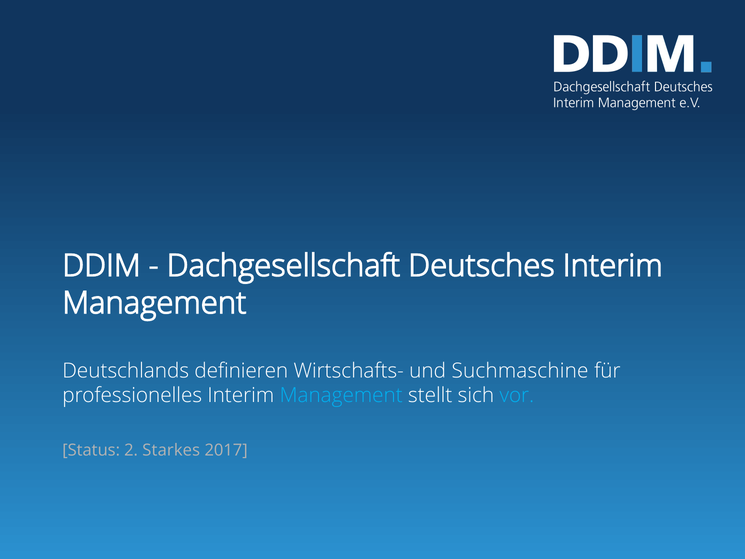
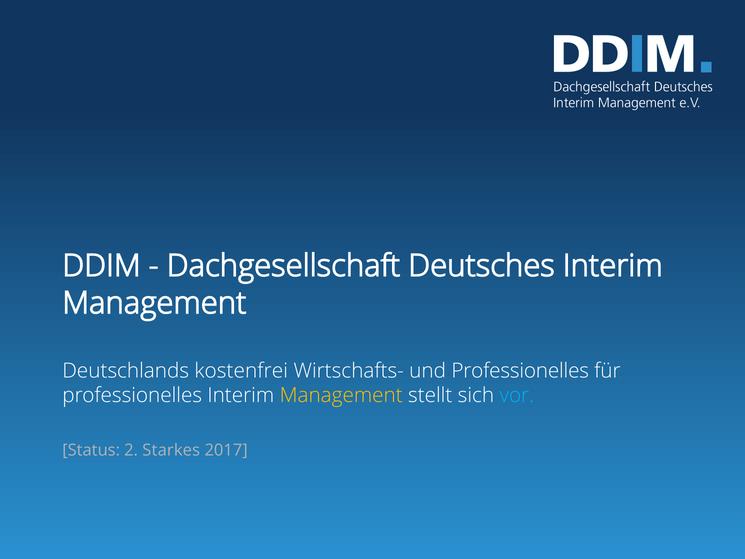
definieren: definieren -> kostenfrei (241, 371)
und Suchmaschine: Suchmaschine -> Professionelles (520, 371)
Management colour: light blue -> yellow (341, 395)
